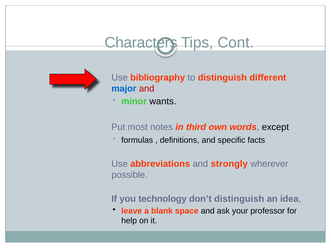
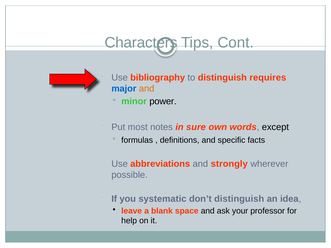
different: different -> requires (268, 78)
and colour: red -> orange (147, 89)
wants: wants -> power (163, 101)
third: third -> sure (196, 127)
technology: technology -> systematic (162, 199)
